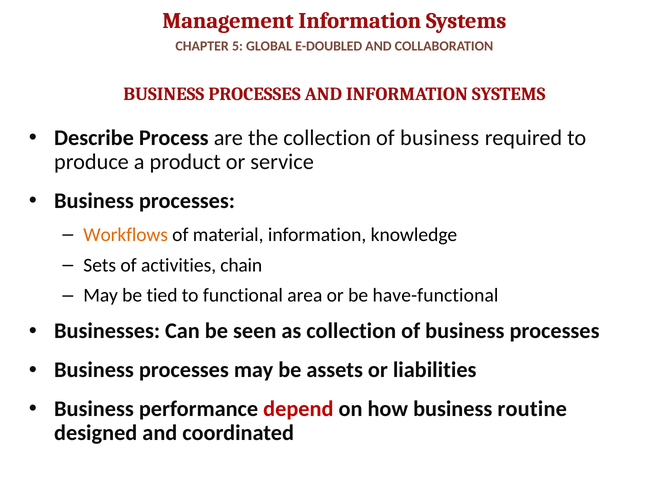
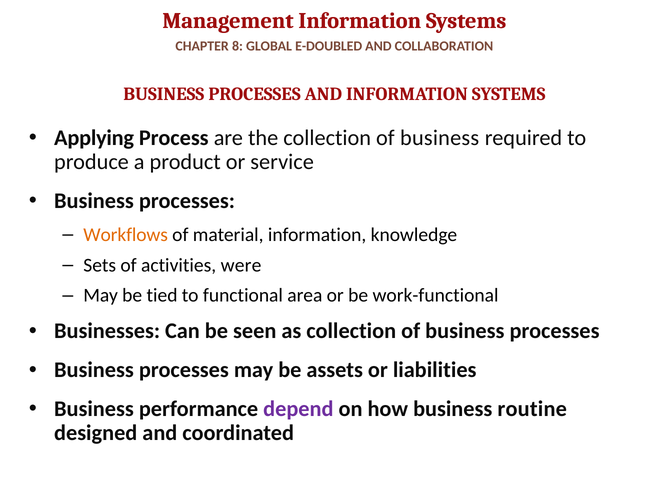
CHAPTER 5: 5 -> 8 (237, 46)
Describe: Describe -> Applying (94, 138)
chain: chain -> were (241, 265)
have-functional: have-functional -> work-functional (436, 295)
depend colour: red -> purple (298, 409)
